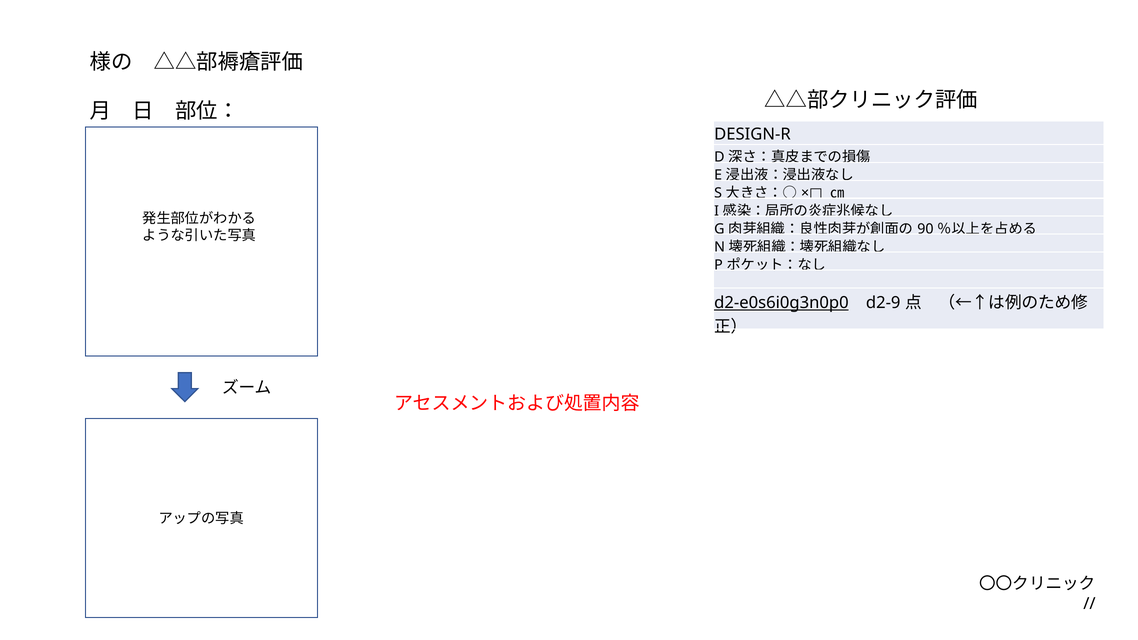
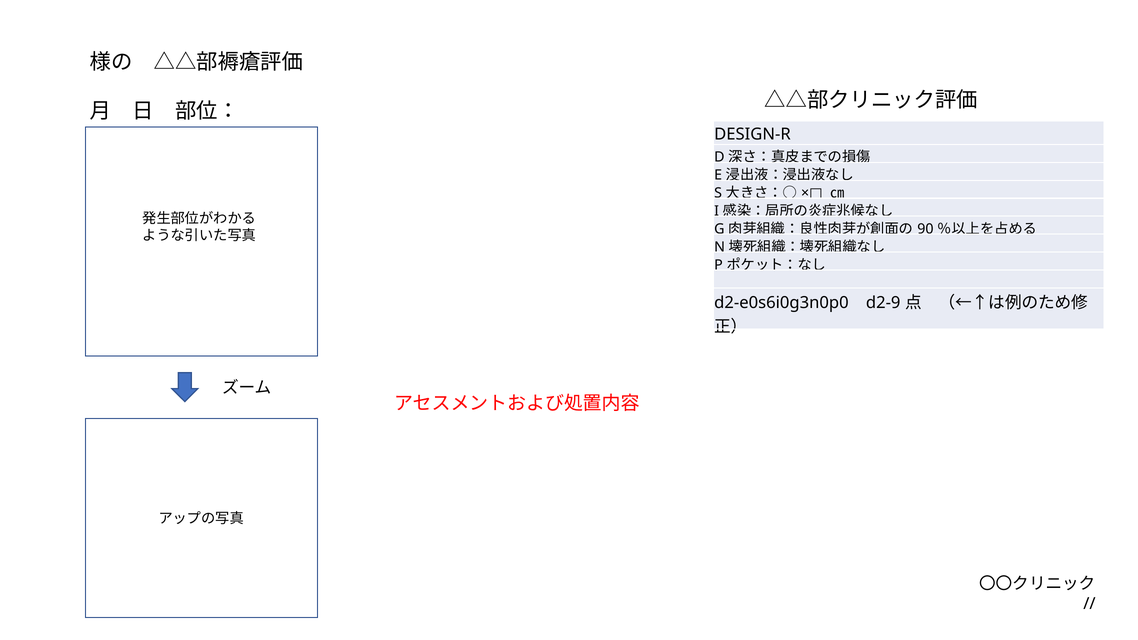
d2-e0s6i0g3n0p0 underline: present -> none (781, 303)
